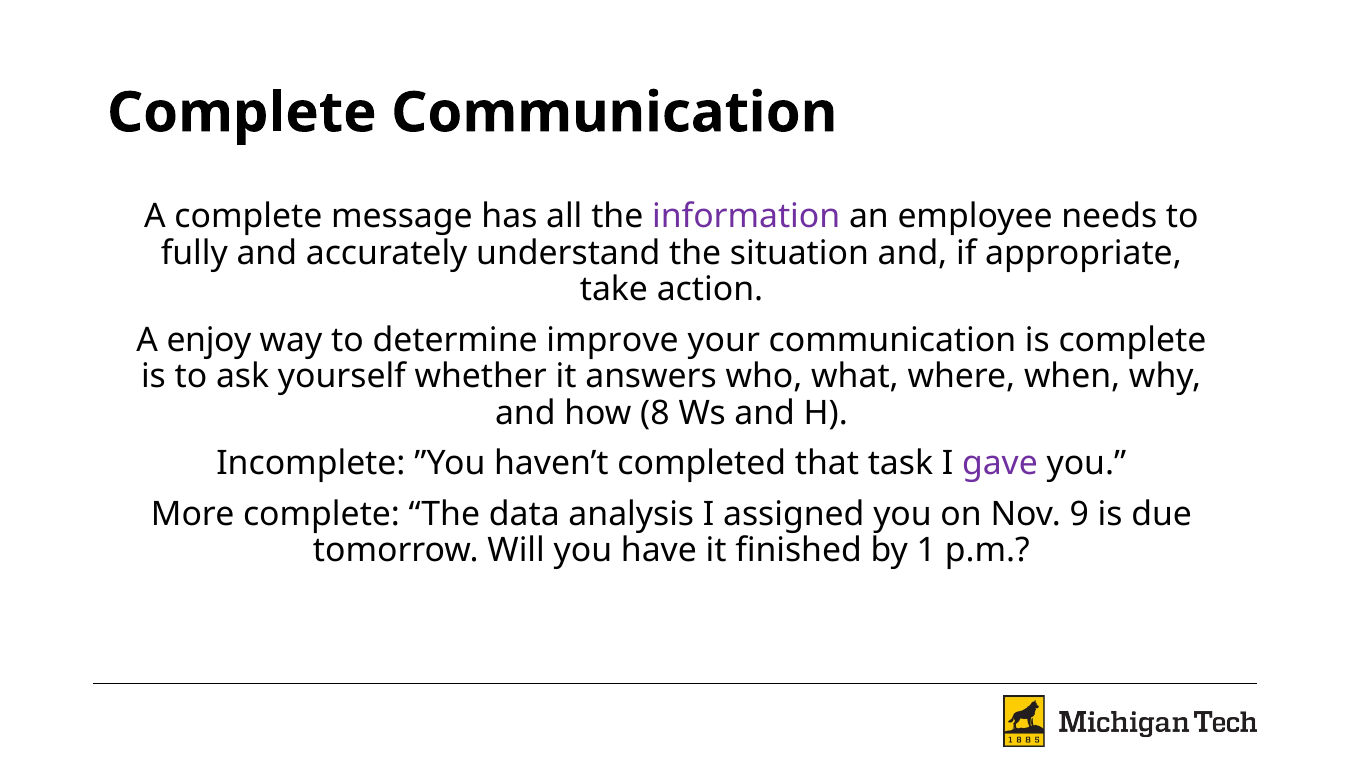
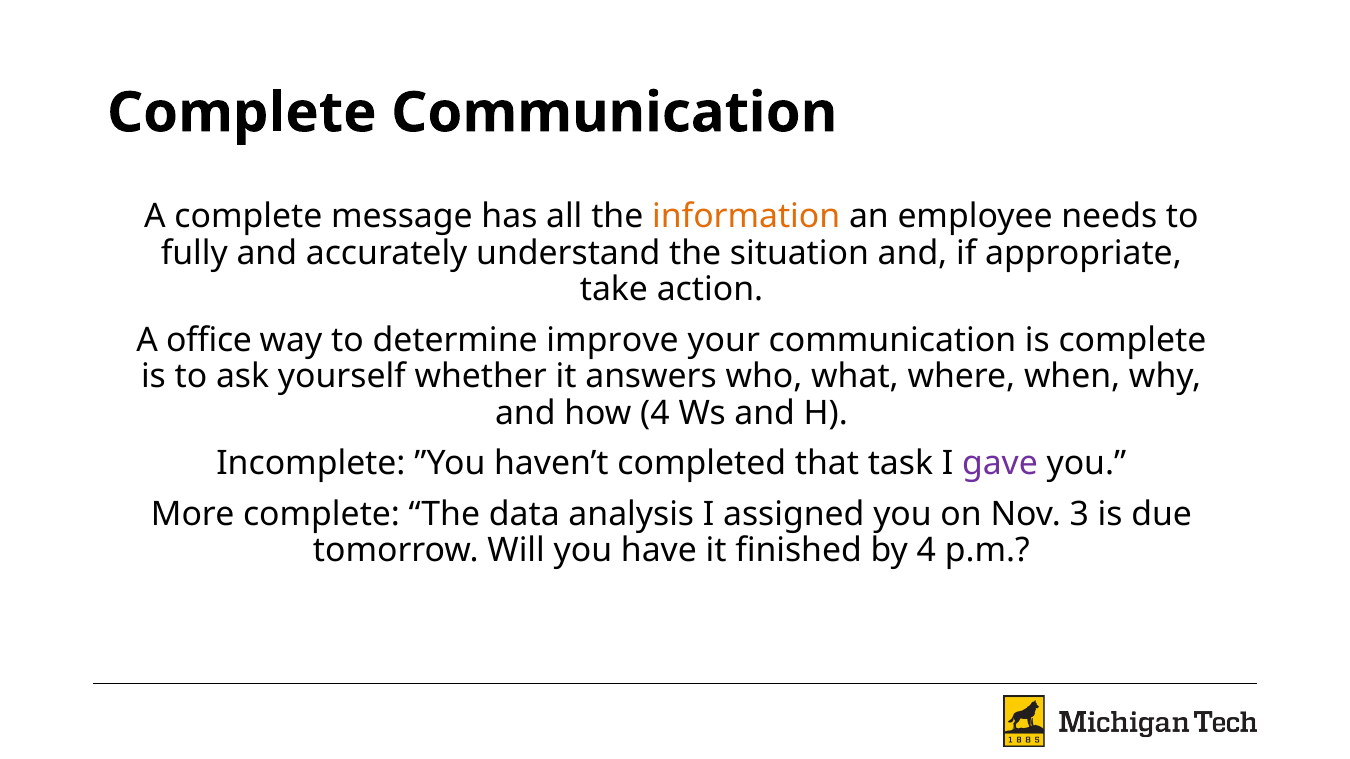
information colour: purple -> orange (746, 217)
enjoy: enjoy -> office (209, 340)
how 8: 8 -> 4 (655, 413)
9: 9 -> 3 (1079, 514)
by 1: 1 -> 4 (926, 551)
